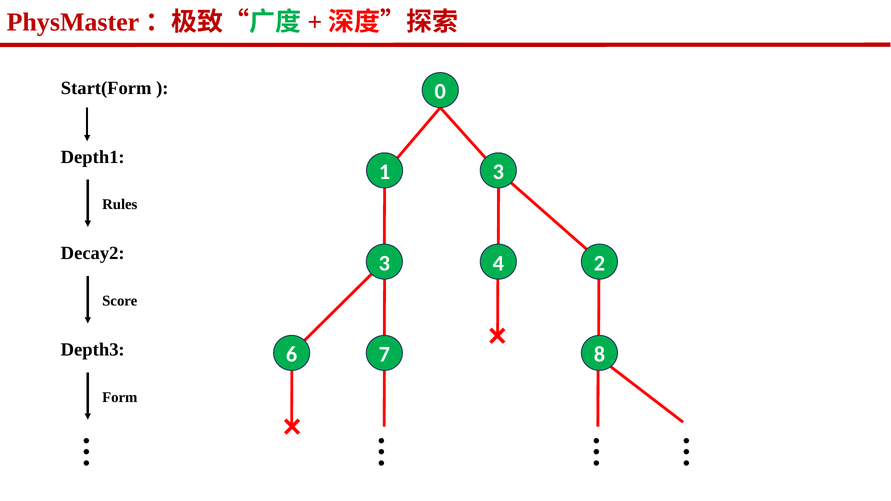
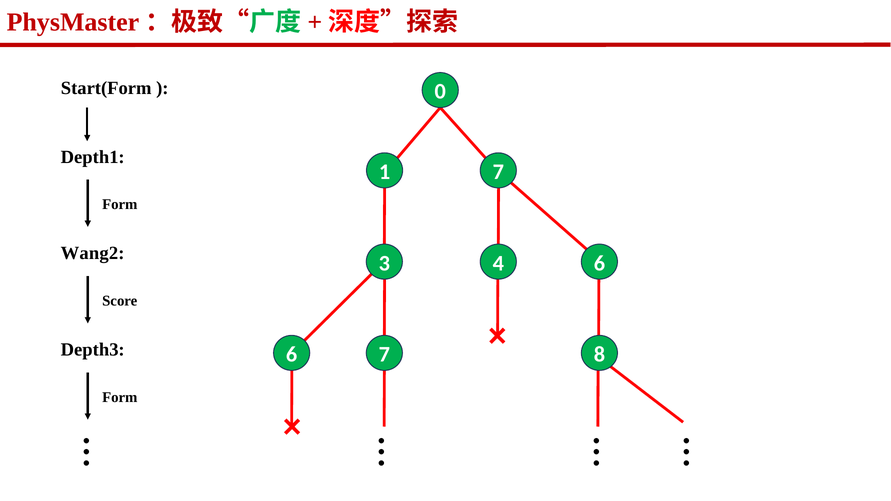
1 3: 3 -> 7 (498, 172)
Rules: Rules -> Form (120, 205)
Decay2: Decay2 -> Wang2 (93, 253)
4 2: 2 -> 6 (599, 263)
